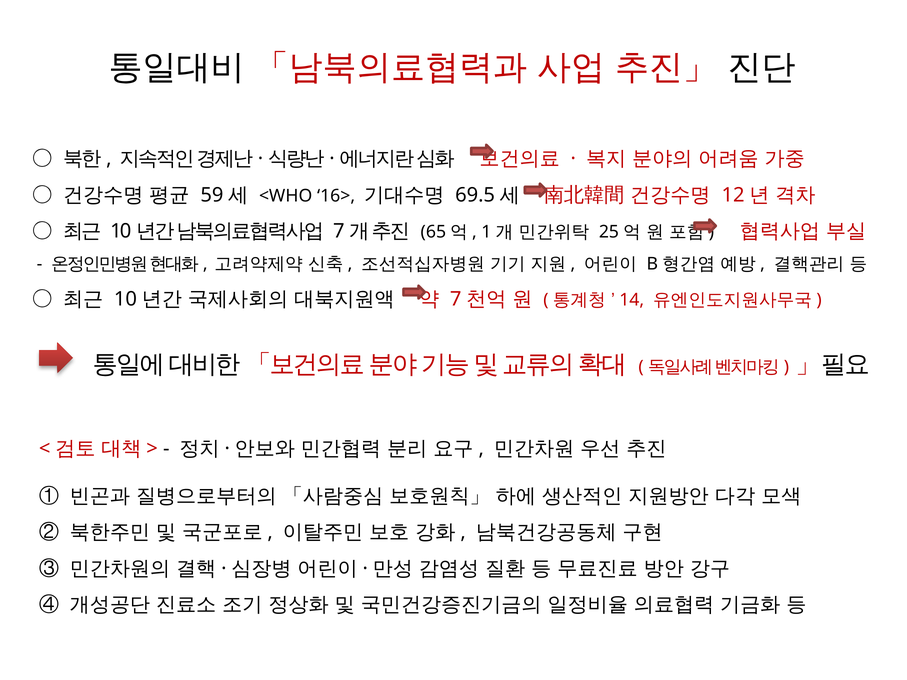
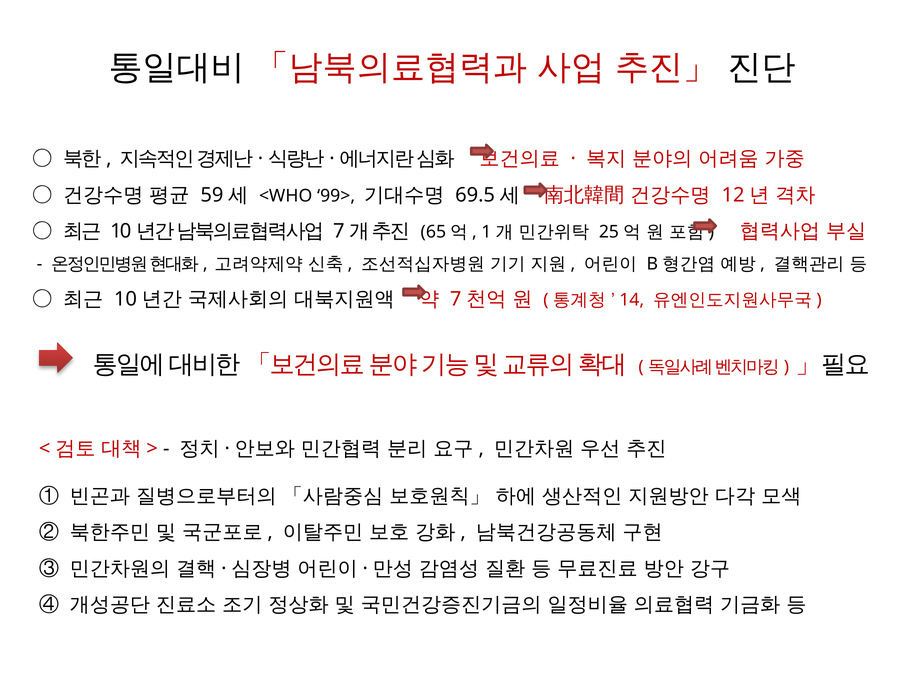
16>: 16> -> 99> (336, 196)
